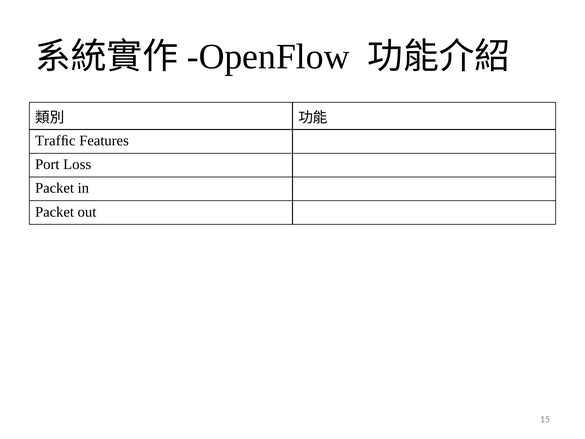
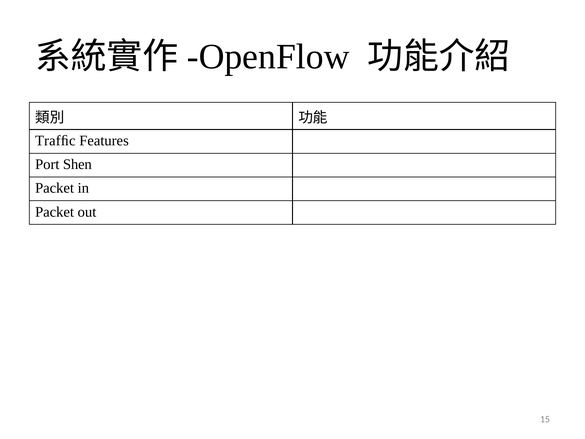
Loss: Loss -> Shen (77, 164)
